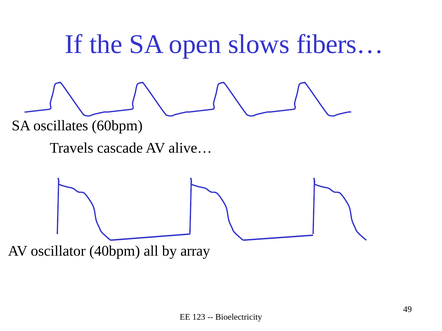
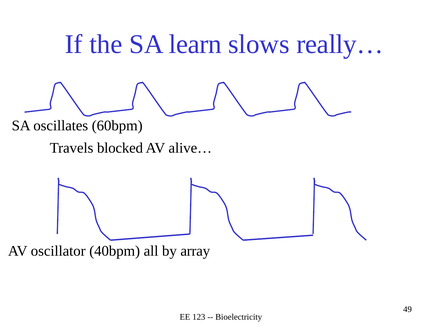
open: open -> learn (195, 44)
fibers…: fibers… -> really… (340, 44)
cascade: cascade -> blocked (120, 148)
